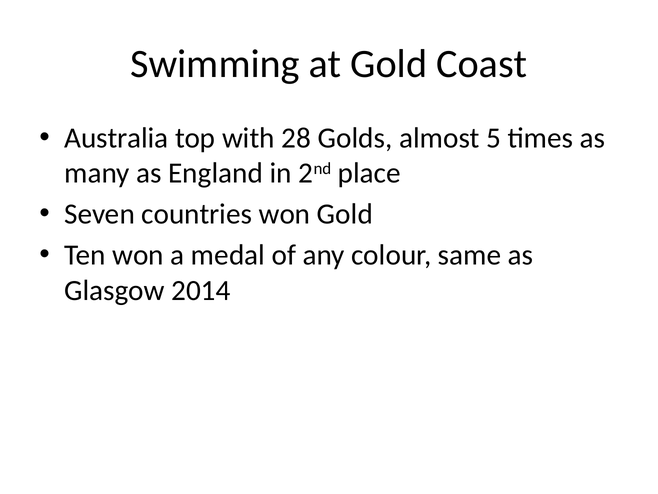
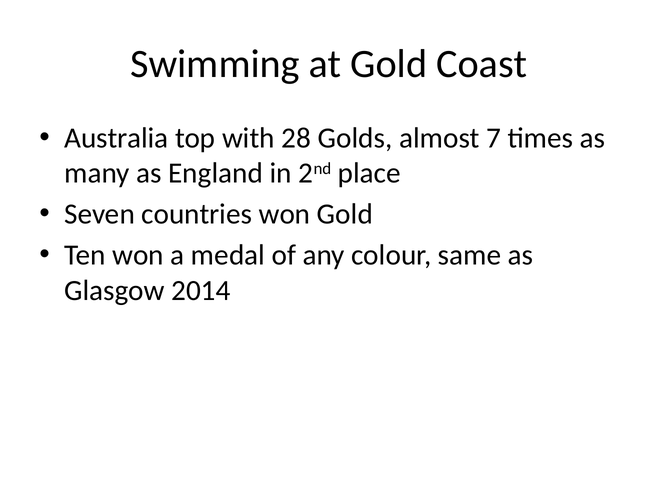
5: 5 -> 7 (494, 138)
